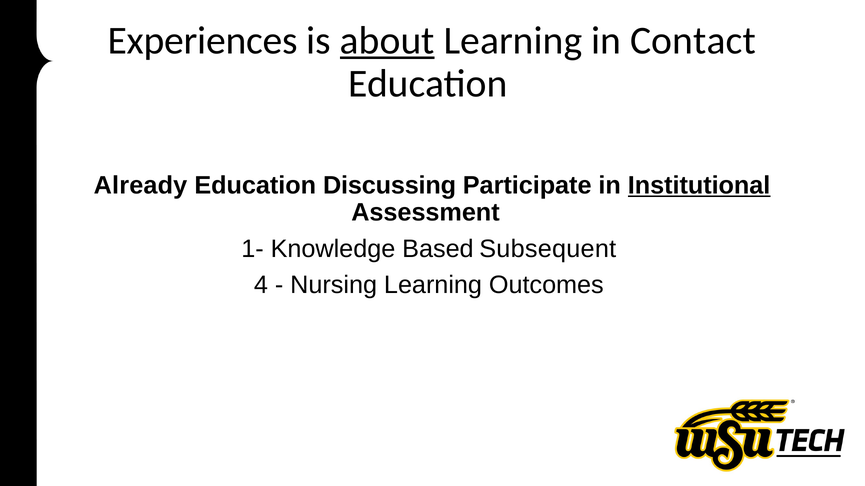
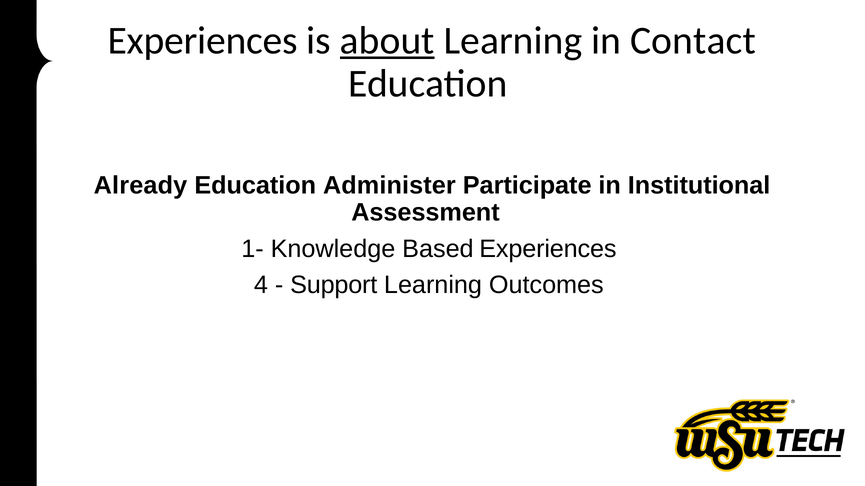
Discussing: Discussing -> Administer (389, 186)
Institutional underline: present -> none (699, 186)
Based Subsequent: Subsequent -> Experiences (548, 249)
Nursing: Nursing -> Support (334, 285)
